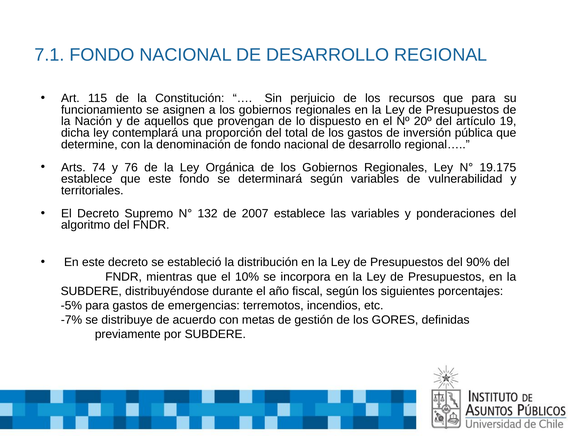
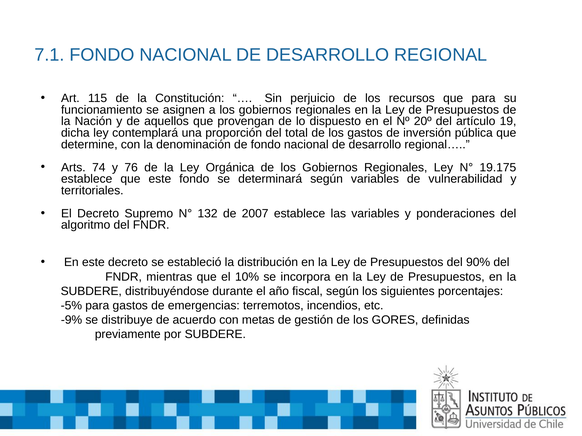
-7%: -7% -> -9% (72, 320)
